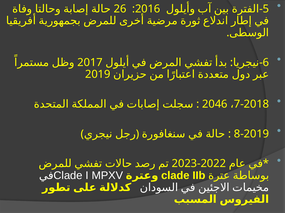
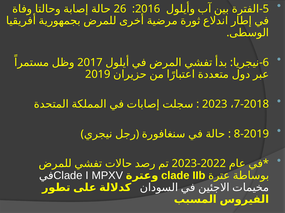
2046: 2046 -> 2023 (215, 104)
